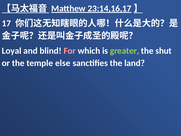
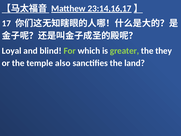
For colour: pink -> light green (70, 51)
shut: shut -> they (164, 51)
else: else -> also (63, 63)
